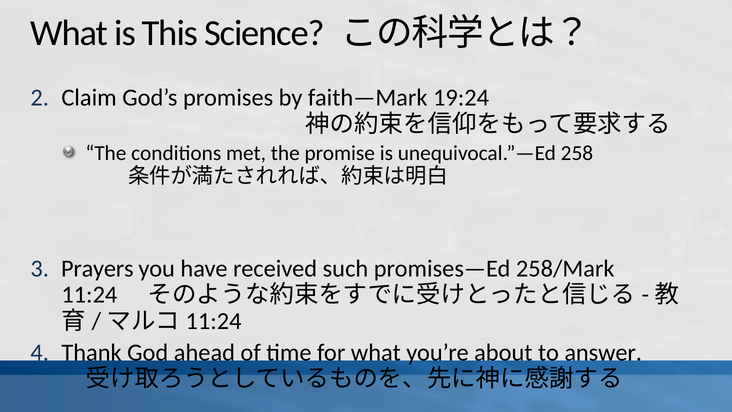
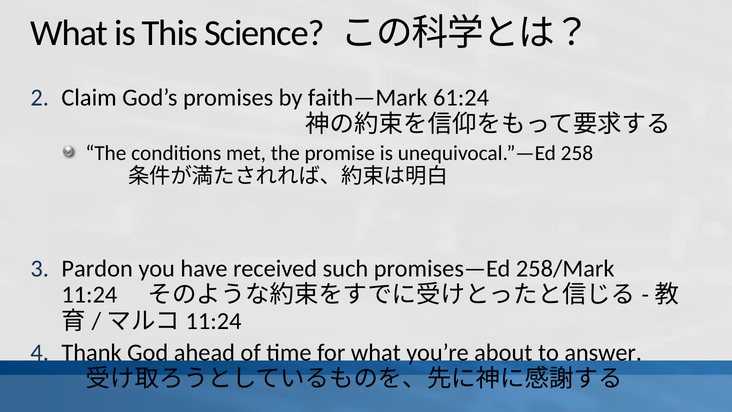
19:24: 19:24 -> 61:24 (461, 98)
Prayers: Prayers -> Pardon (97, 268)
